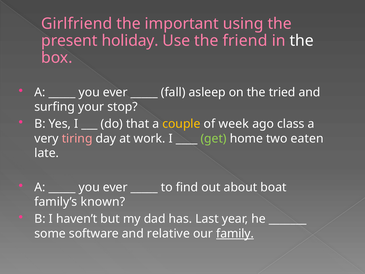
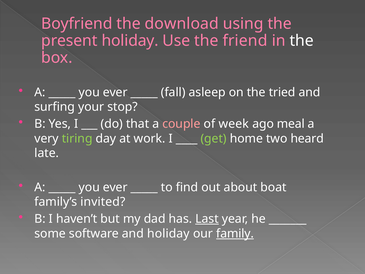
Girlfriend: Girlfriend -> Boyfriend (77, 24)
important: important -> download (182, 24)
couple colour: yellow -> pink (181, 124)
class: class -> meal (291, 124)
tiring colour: pink -> light green (77, 138)
eaten: eaten -> heard (307, 138)
known: known -> invited (103, 202)
Last underline: none -> present (207, 219)
and relative: relative -> holiday (168, 233)
